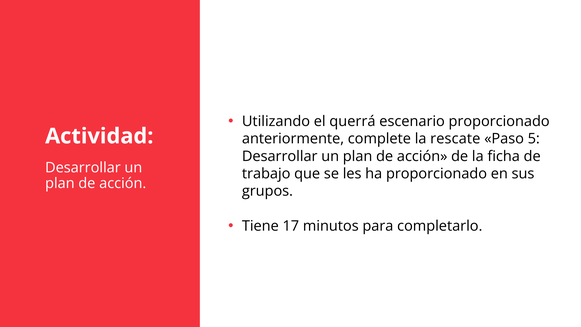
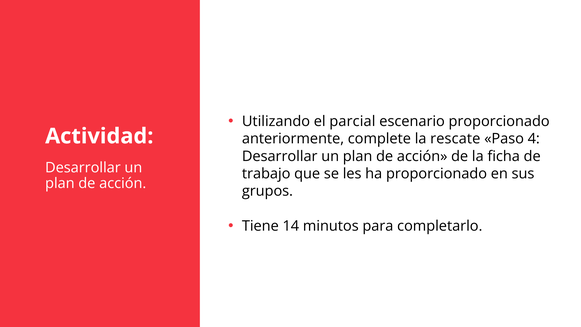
querrá: querrá -> parcial (352, 121)
5: 5 -> 4 (534, 139)
17: 17 -> 14 (291, 226)
